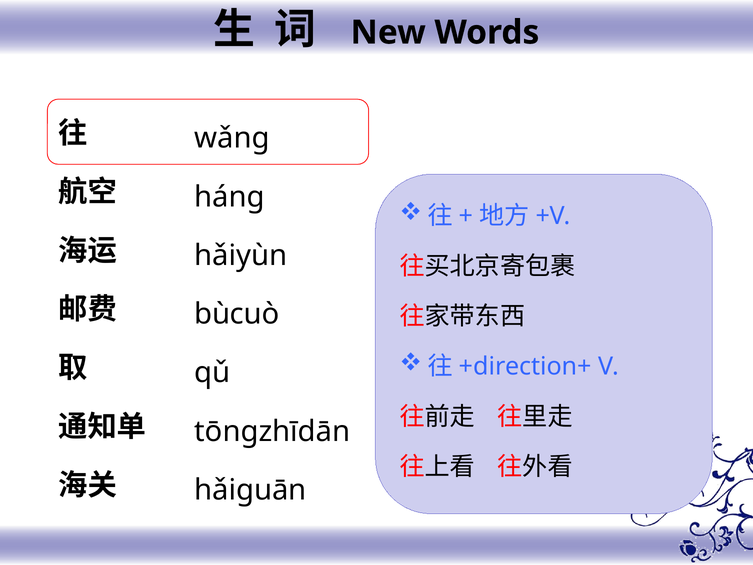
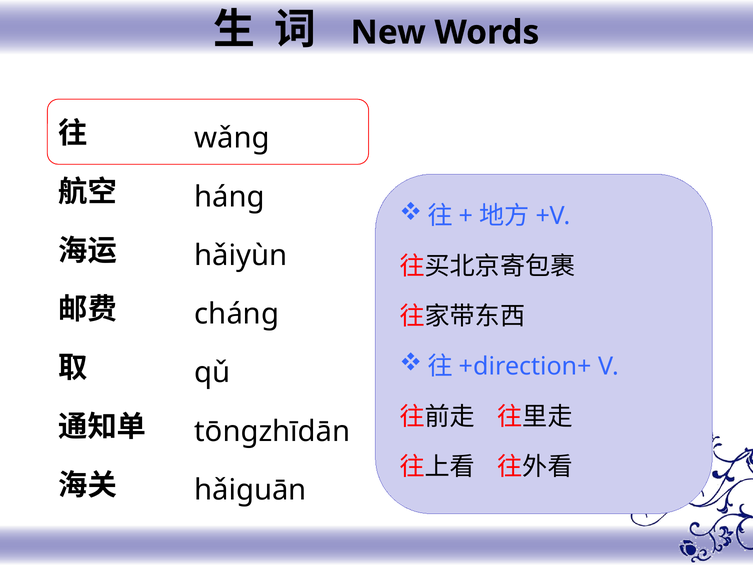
bùcuò: bùcuò -> chánɡ (237, 314)
